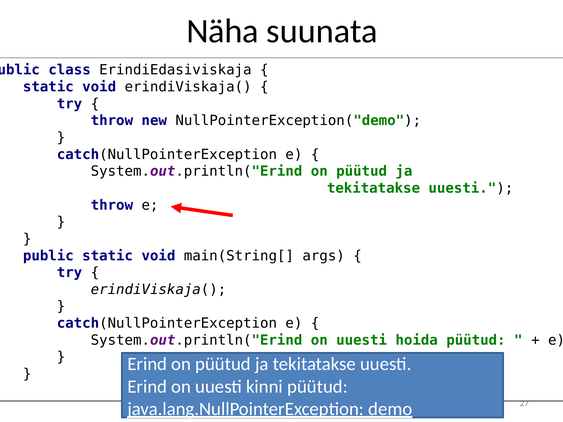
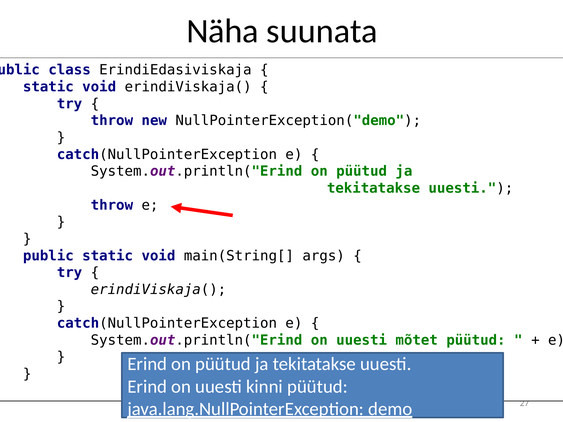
hoida: hoida -> mõtet (417, 340)
